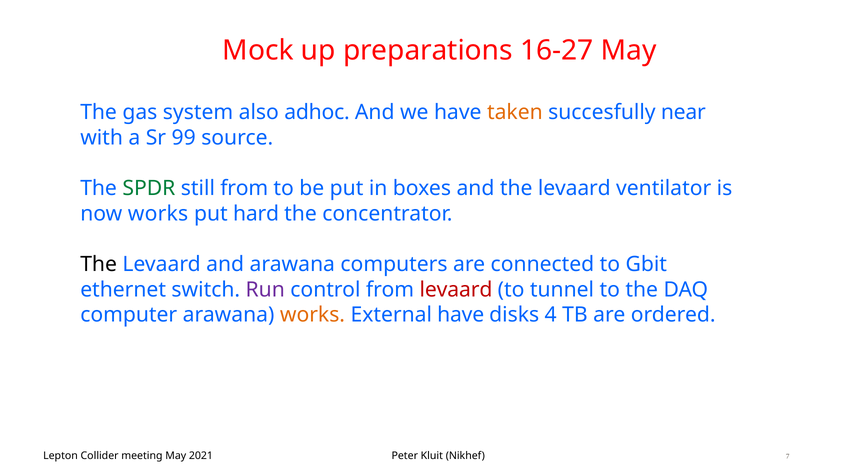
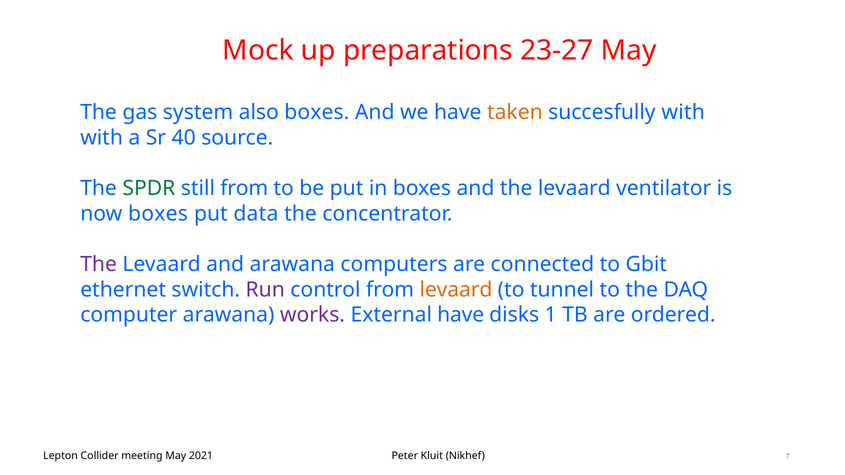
16-27: 16-27 -> 23-27 (557, 51)
also adhoc: adhoc -> boxes (317, 112)
succesfully near: near -> with (683, 112)
99: 99 -> 40 (184, 138)
now works: works -> boxes (158, 214)
hard: hard -> data (256, 214)
The colour: black -> purple (99, 264)
levaard colour: red -> orange (456, 290)
works colour: orange -> purple (312, 315)
4: 4 -> 1 (551, 315)
